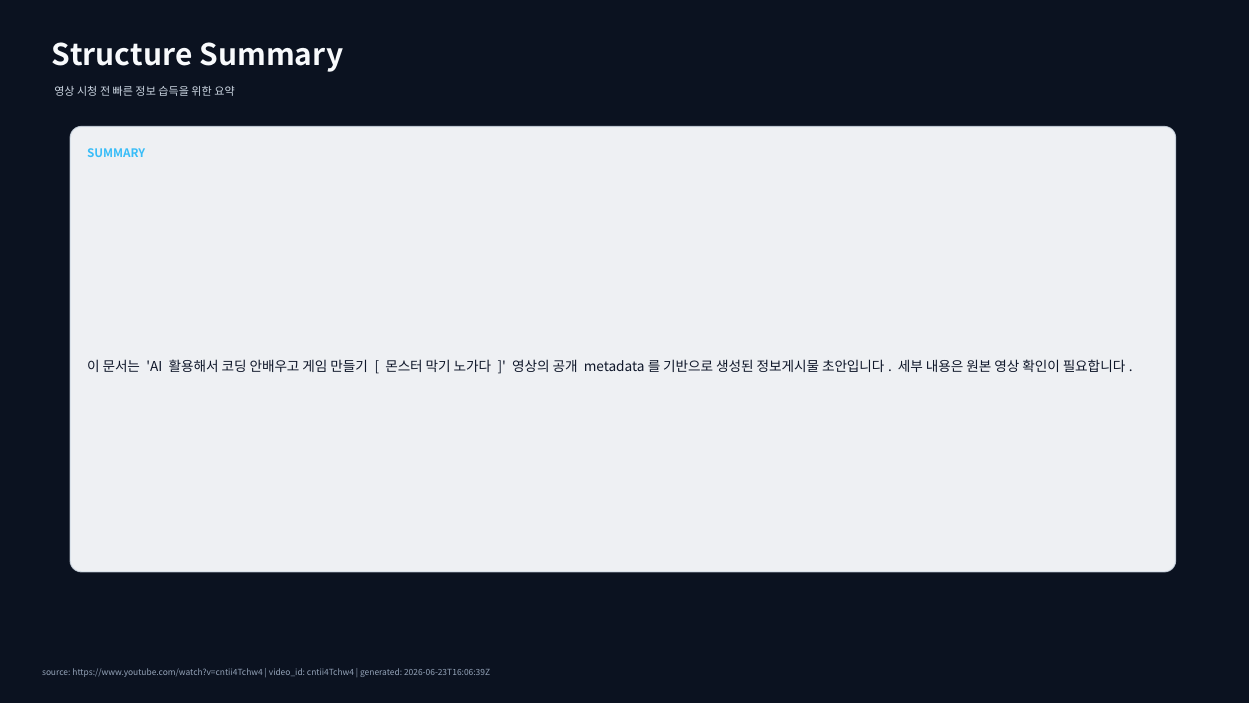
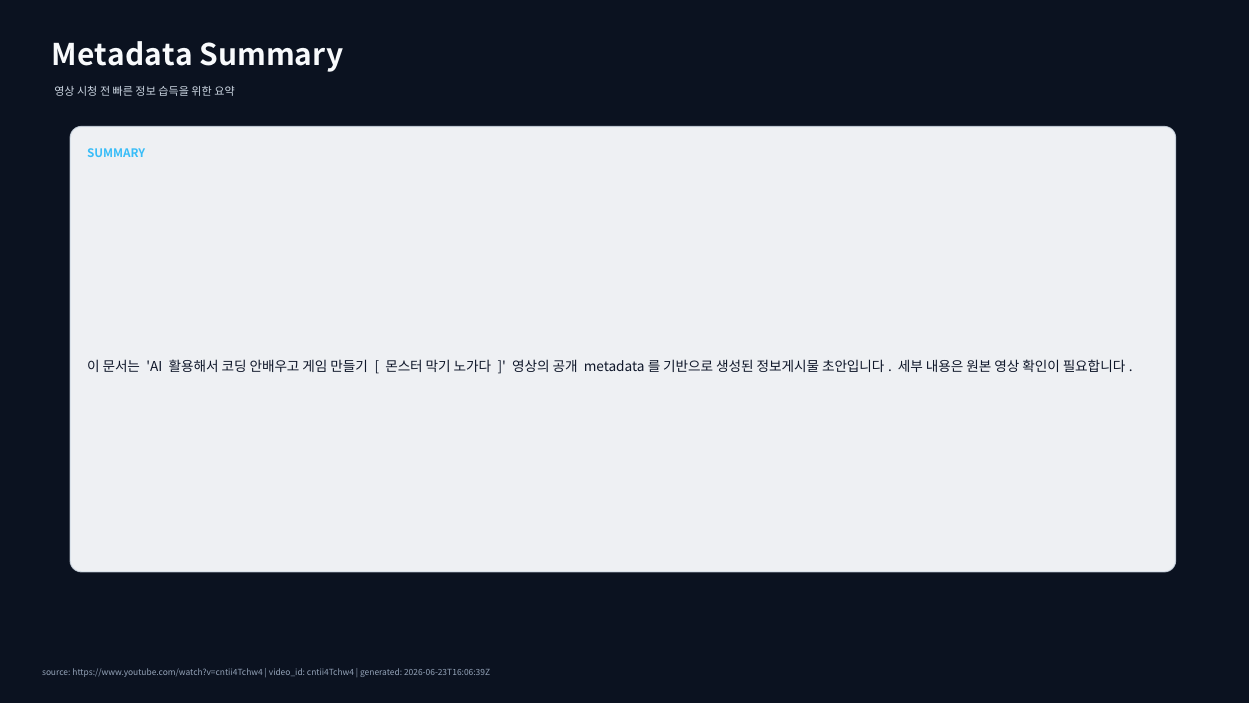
Structure: Structure -> Metadata (122, 56)
